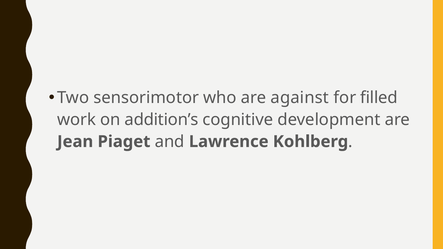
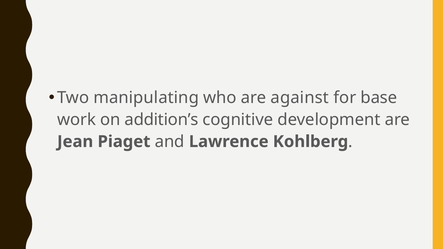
sensorimotor: sensorimotor -> manipulating (146, 98)
filled: filled -> base (379, 98)
